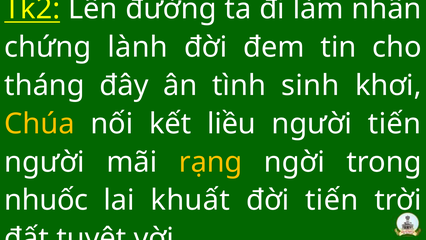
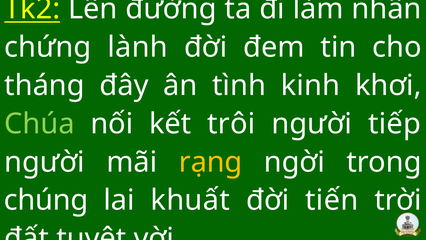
sinh: sinh -> kinh (310, 85)
Chúa colour: yellow -> light green (39, 124)
liều: liều -> trôi (231, 124)
người tiến: tiến -> tiếp (395, 124)
nhuốc: nhuốc -> chúng (46, 200)
